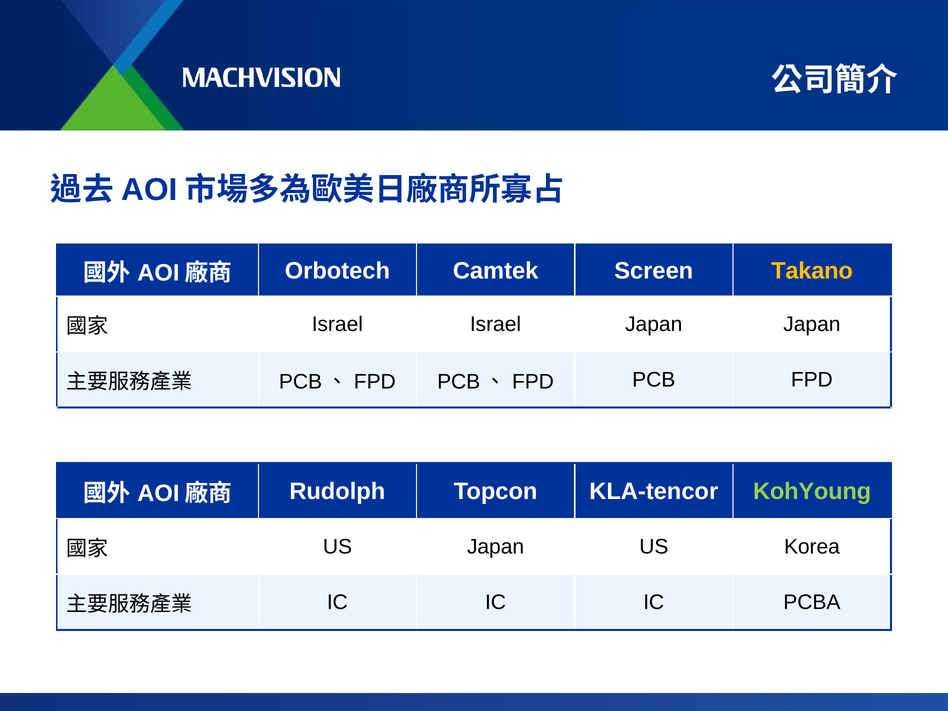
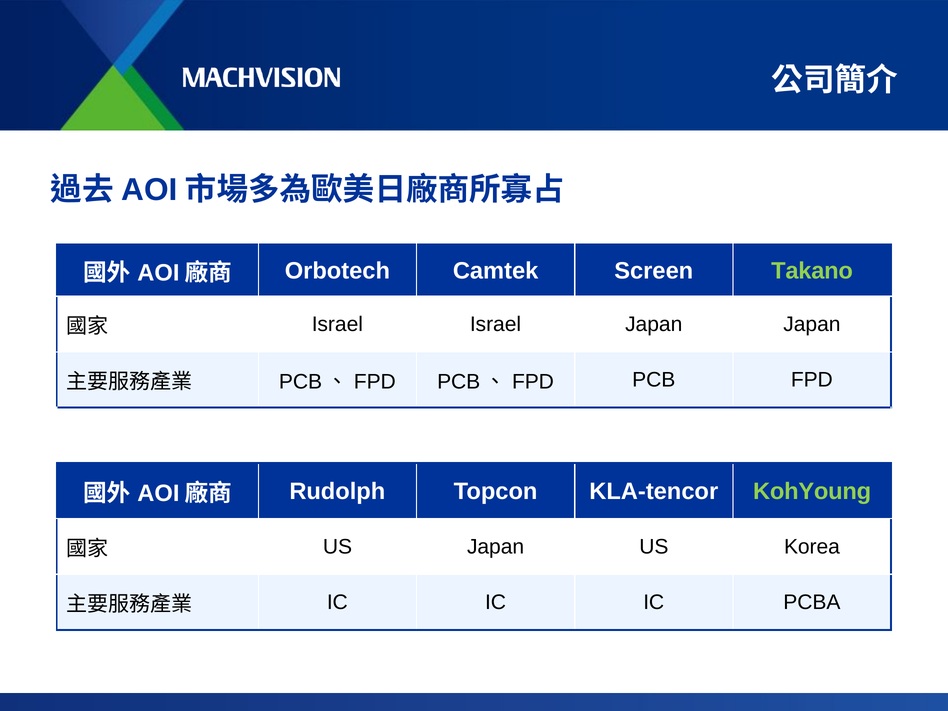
Takano colour: yellow -> light green (812, 271)
